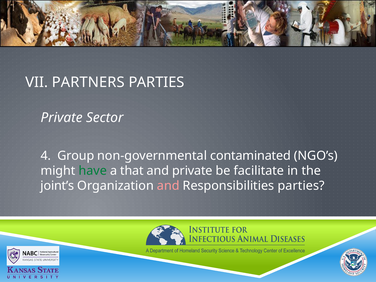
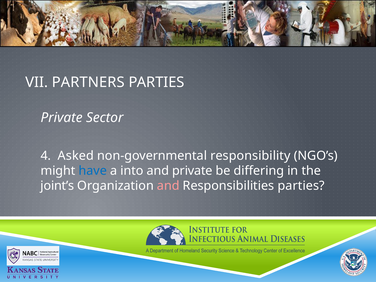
Group: Group -> Asked (76, 156)
contaminated: contaminated -> responsibility (250, 156)
have colour: green -> blue (93, 171)
that: that -> into (132, 171)
facilitate: facilitate -> differing (259, 171)
